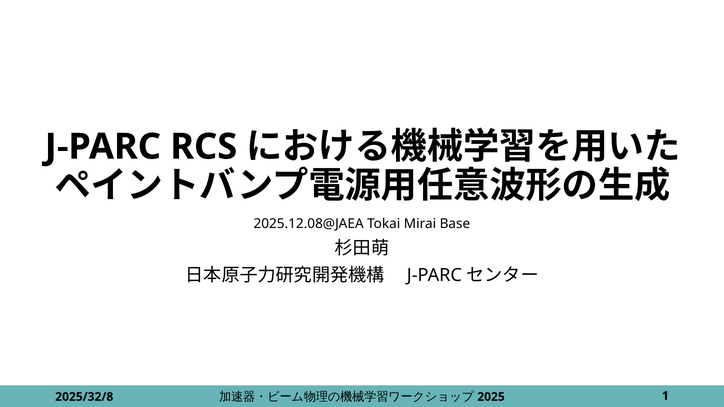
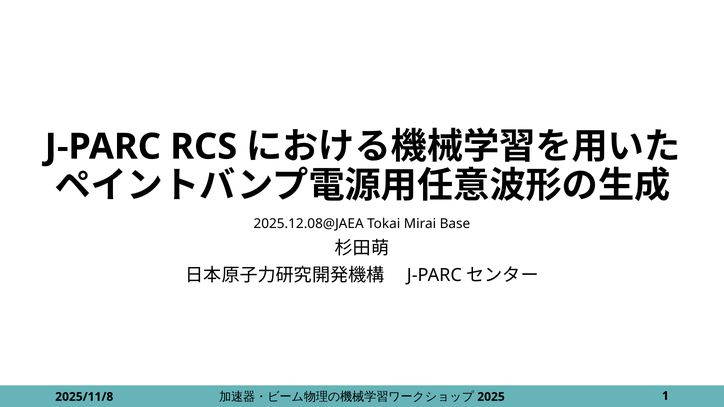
2025/32/8: 2025/32/8 -> 2025/11/8 (84, 397)
